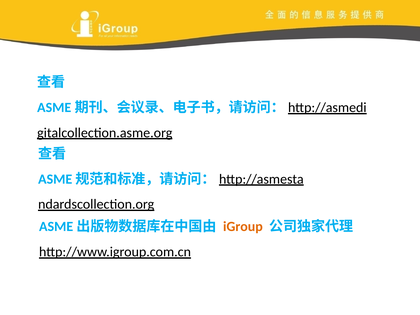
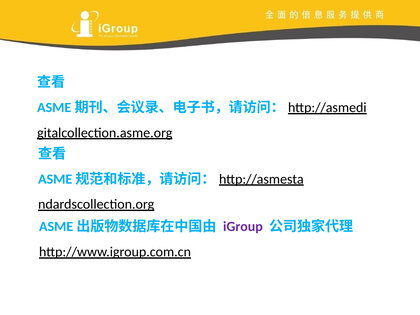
iGroup colour: orange -> purple (243, 227)
